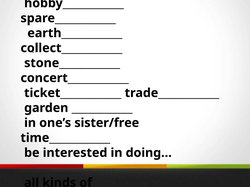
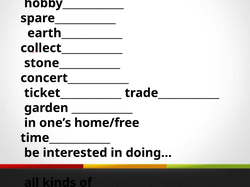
sister/free: sister/free -> home/free (107, 123)
